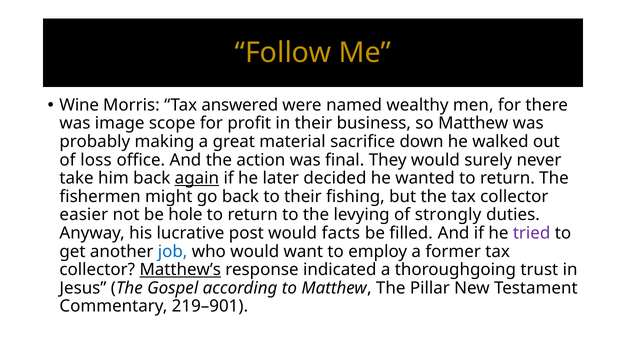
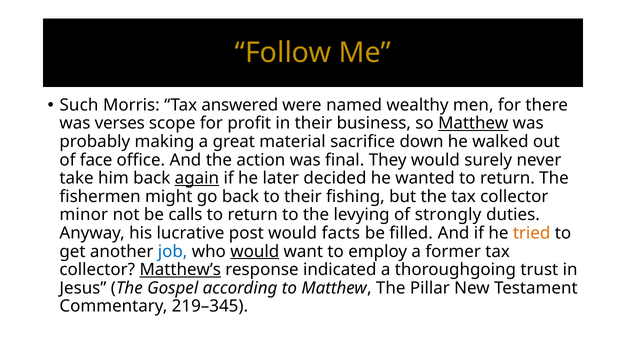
Wine: Wine -> Such (79, 105)
image: image -> verses (120, 123)
Matthew underline: none -> present (473, 123)
loss: loss -> face (96, 160)
easier: easier -> minor (84, 215)
hole: hole -> calls (185, 215)
tried colour: purple -> orange (532, 233)
would underline: none -> present (255, 252)
219–901: 219–901 -> 219–345 (210, 306)
